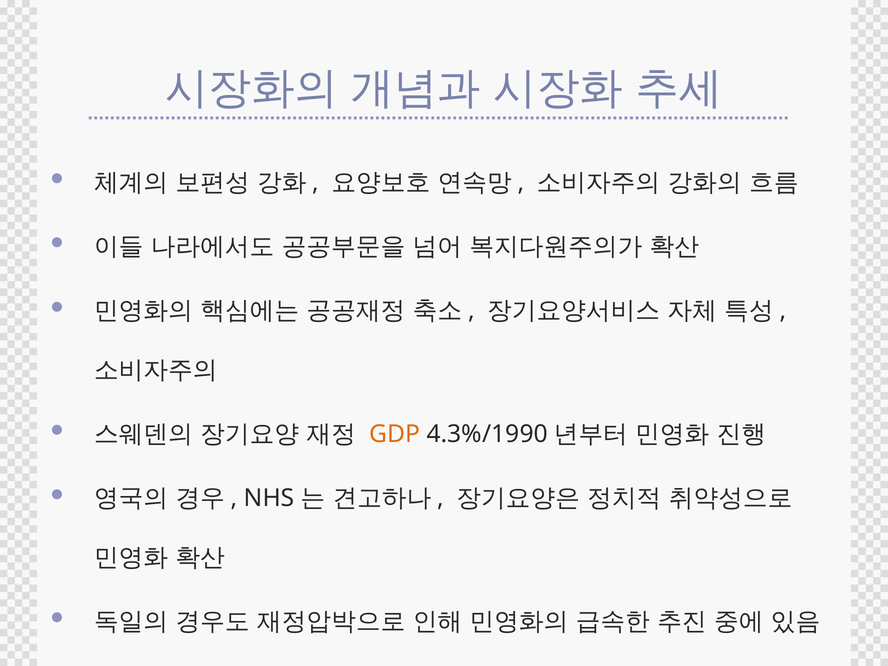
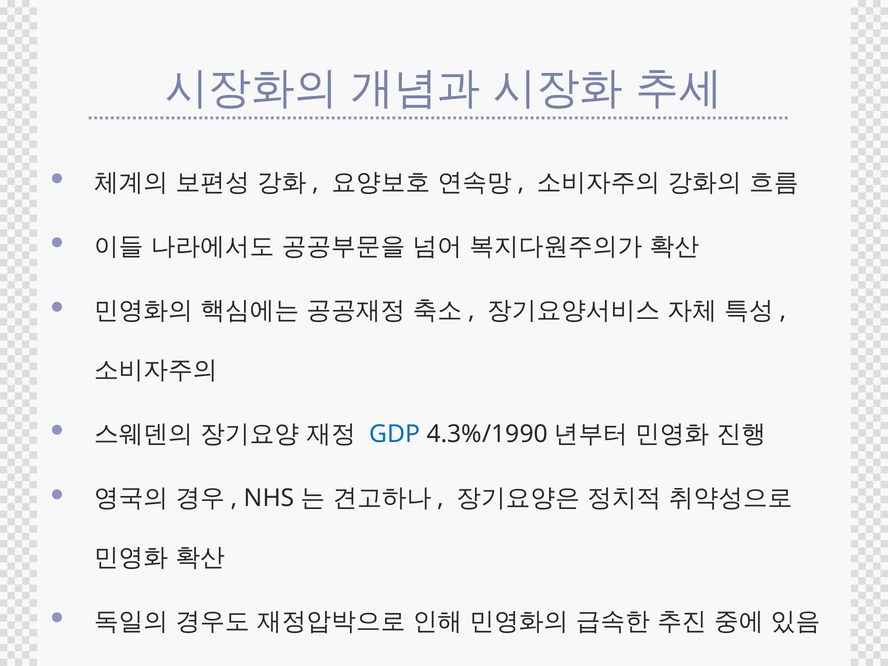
GDP colour: orange -> blue (395, 434)
